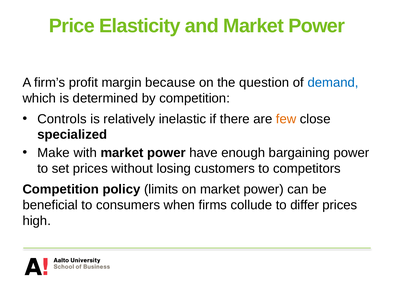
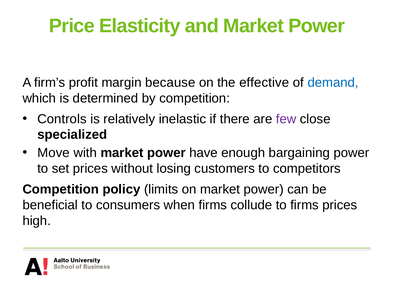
question: question -> effective (264, 82)
few colour: orange -> purple (286, 119)
Make: Make -> Move (54, 153)
to differ: differ -> firms (305, 205)
